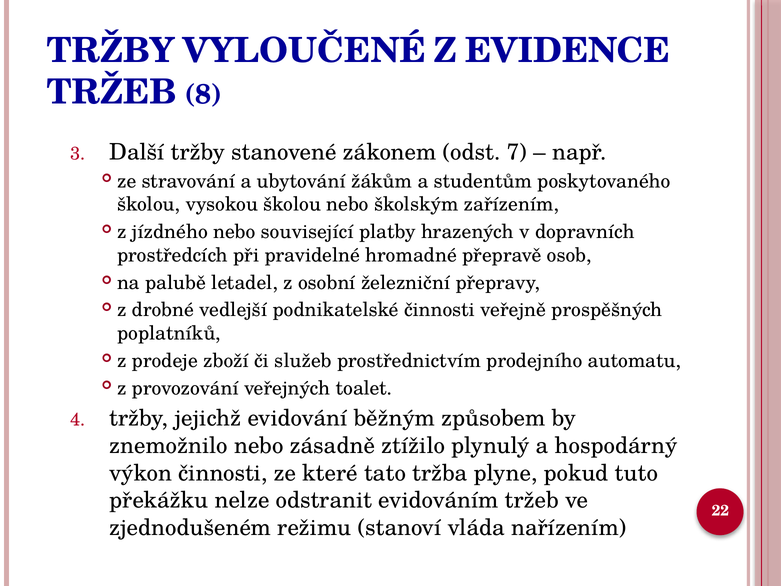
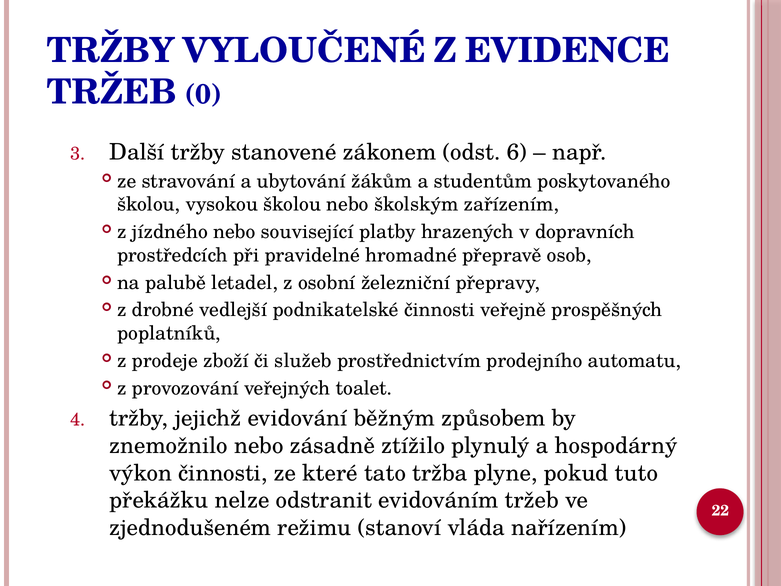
8: 8 -> 0 (203, 95)
7: 7 -> 6 (517, 152)
